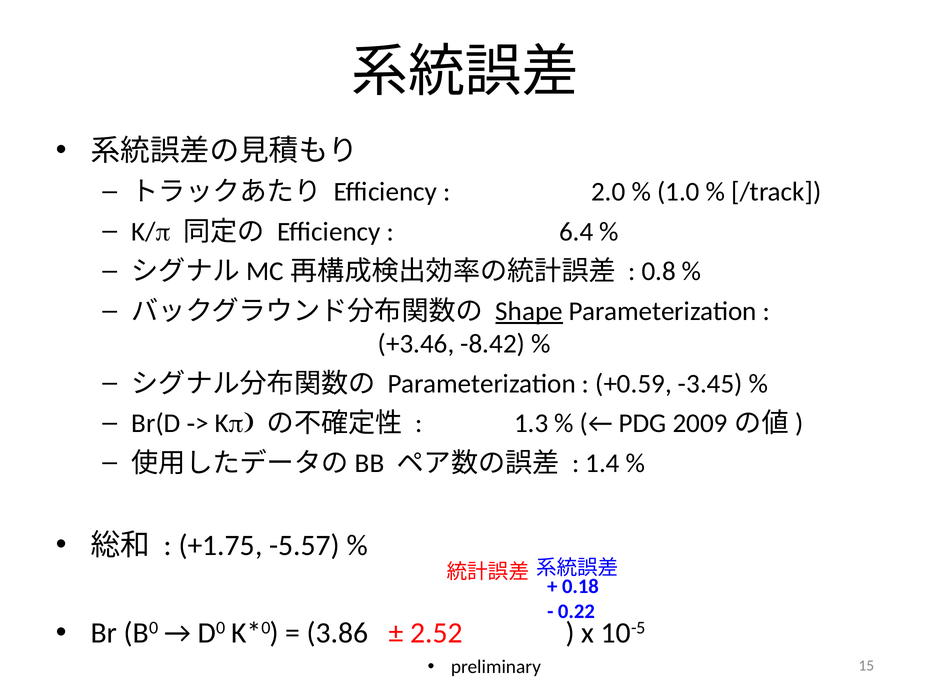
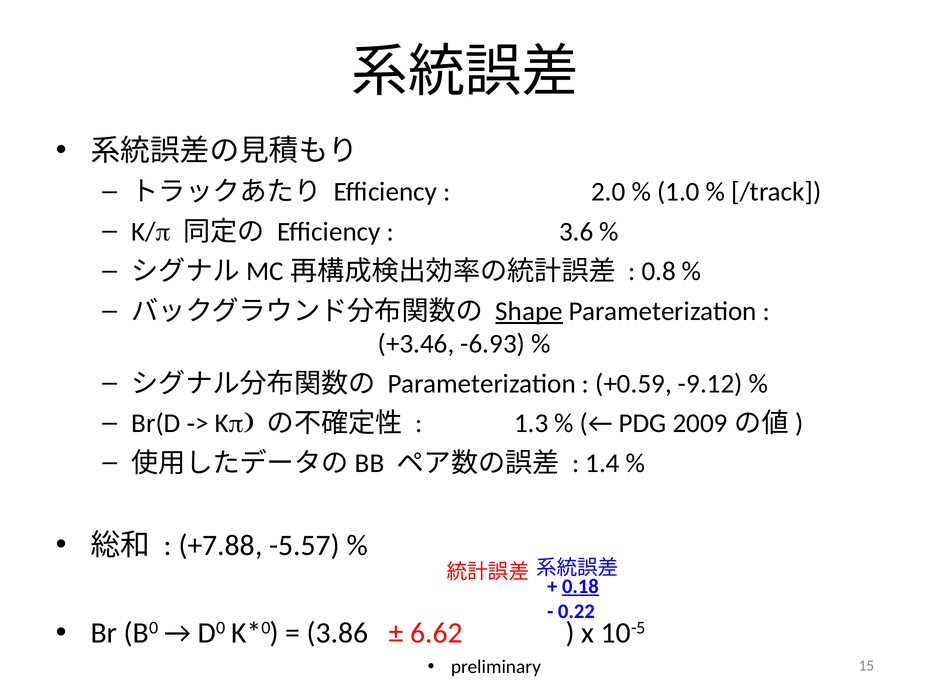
6.4: 6.4 -> 3.6 (576, 232)
-8.42: -8.42 -> -6.93 (493, 344)
-3.45: -3.45 -> -9.12 (710, 384)
+1.75: +1.75 -> +7.88 (220, 546)
0.18 underline: none -> present (580, 587)
2.52: 2.52 -> 6.62 (437, 634)
